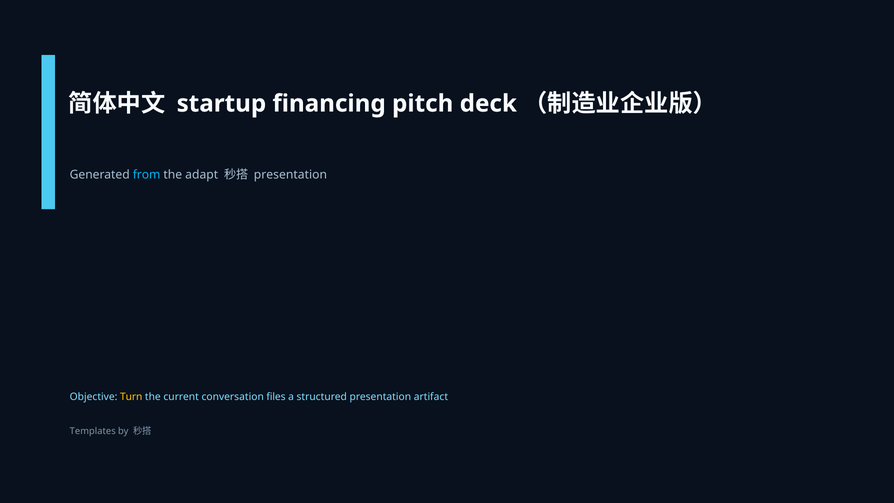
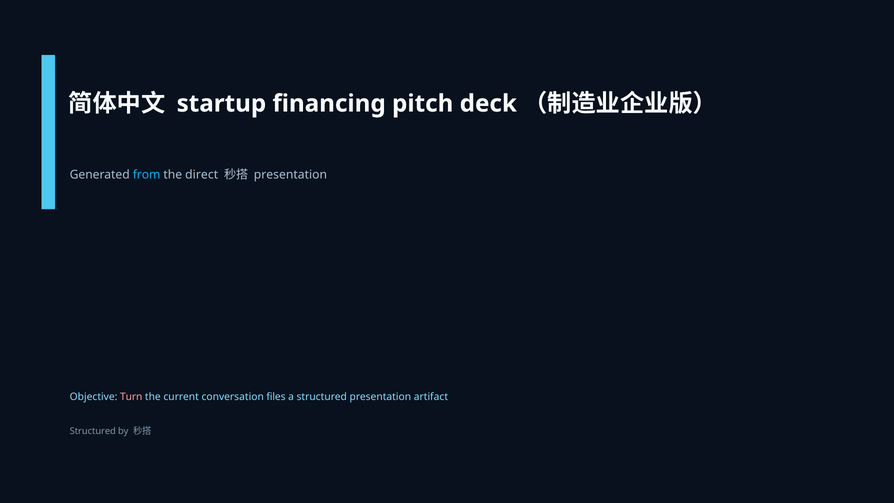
adapt: adapt -> direct (202, 175)
Turn colour: yellow -> pink (131, 397)
Templates: Templates -> Structured (93, 431)
